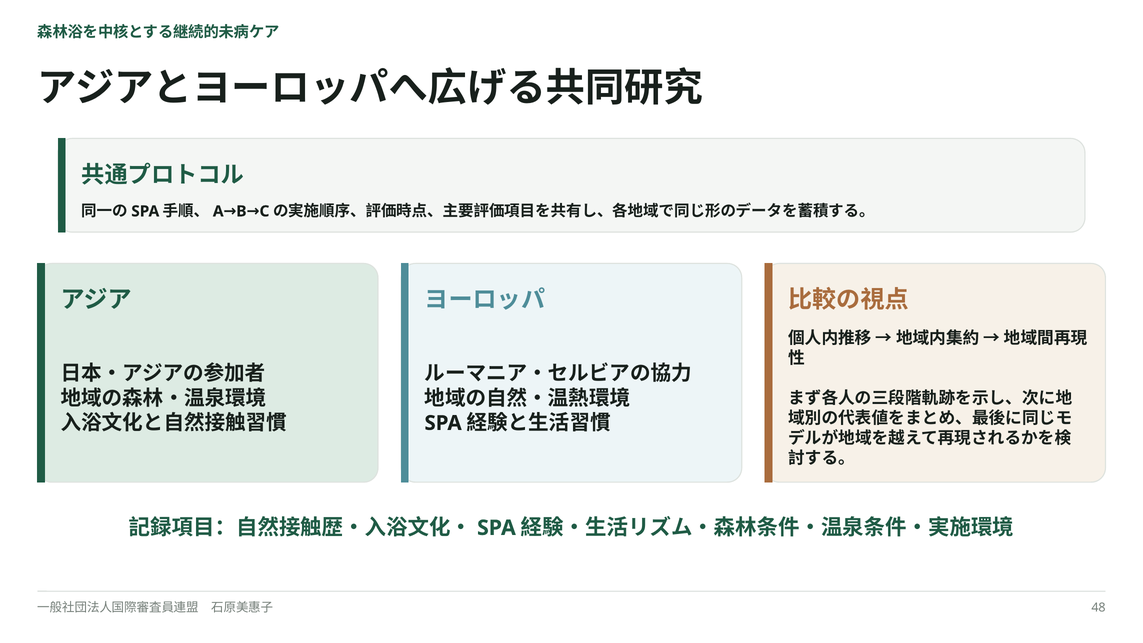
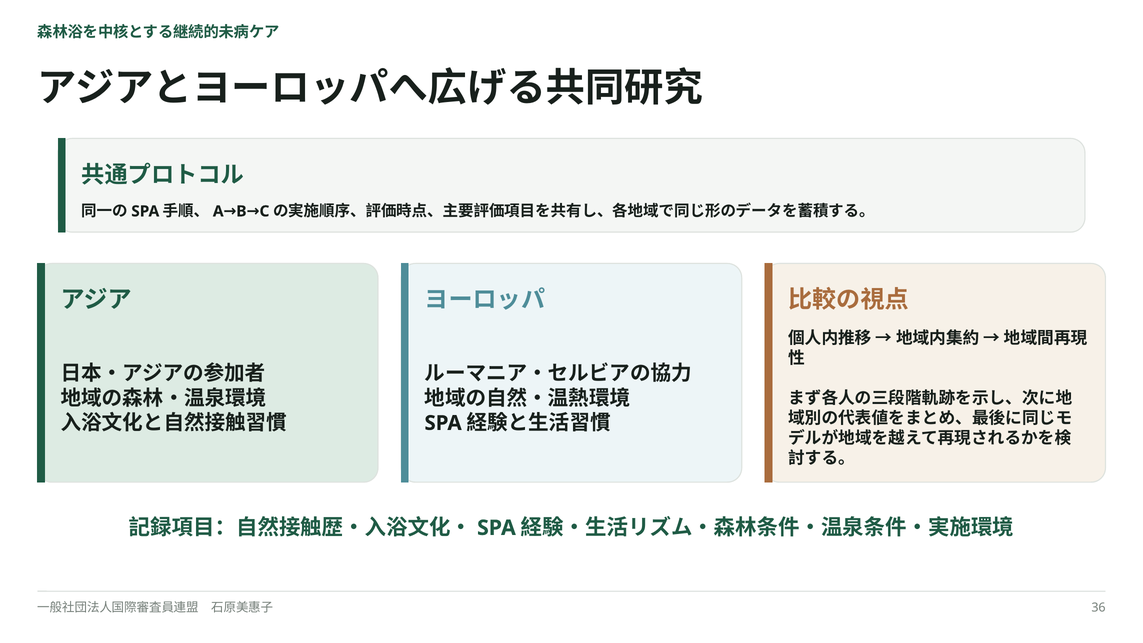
48: 48 -> 36 (1098, 607)
